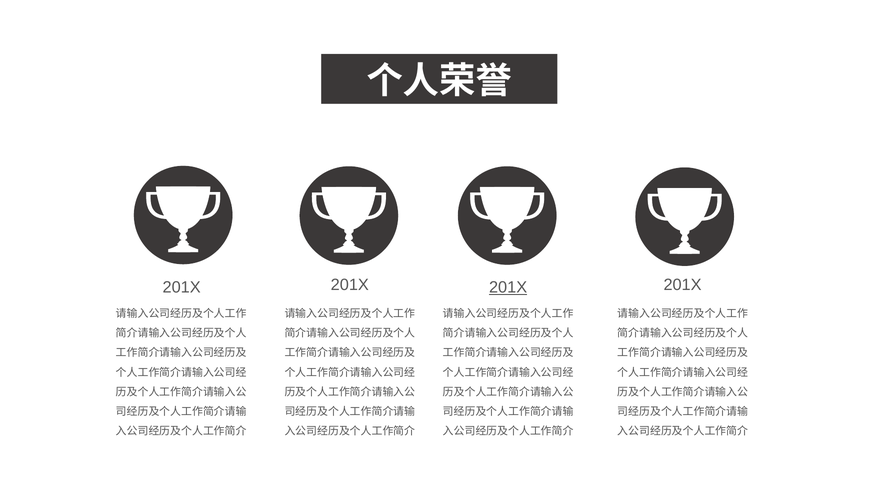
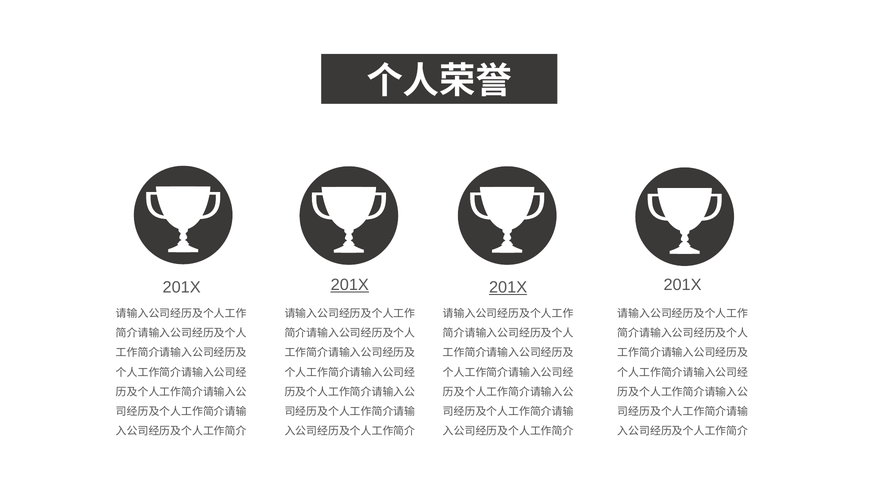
201X underline: none -> present (350, 285)
